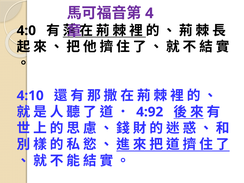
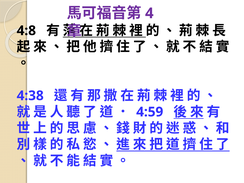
4:0: 4:0 -> 4:8 (26, 31)
4:10: 4:10 -> 4:38 (30, 96)
4:92: 4:92 -> 4:59 (150, 112)
